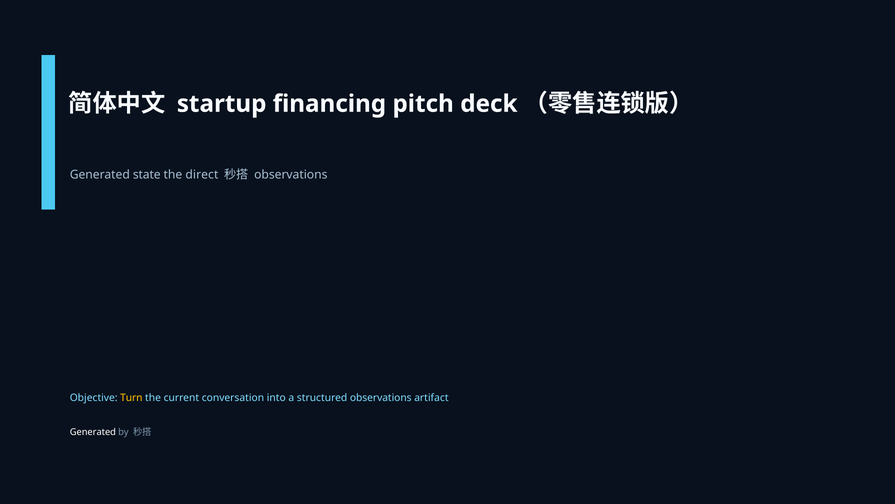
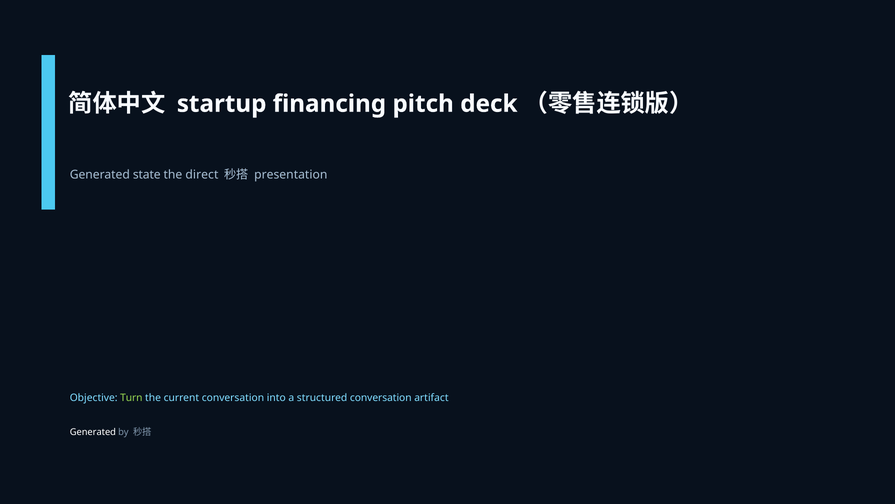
observations: observations -> presentation (291, 175)
Turn colour: yellow -> light green (131, 397)
structured observations: observations -> conversation (381, 397)
